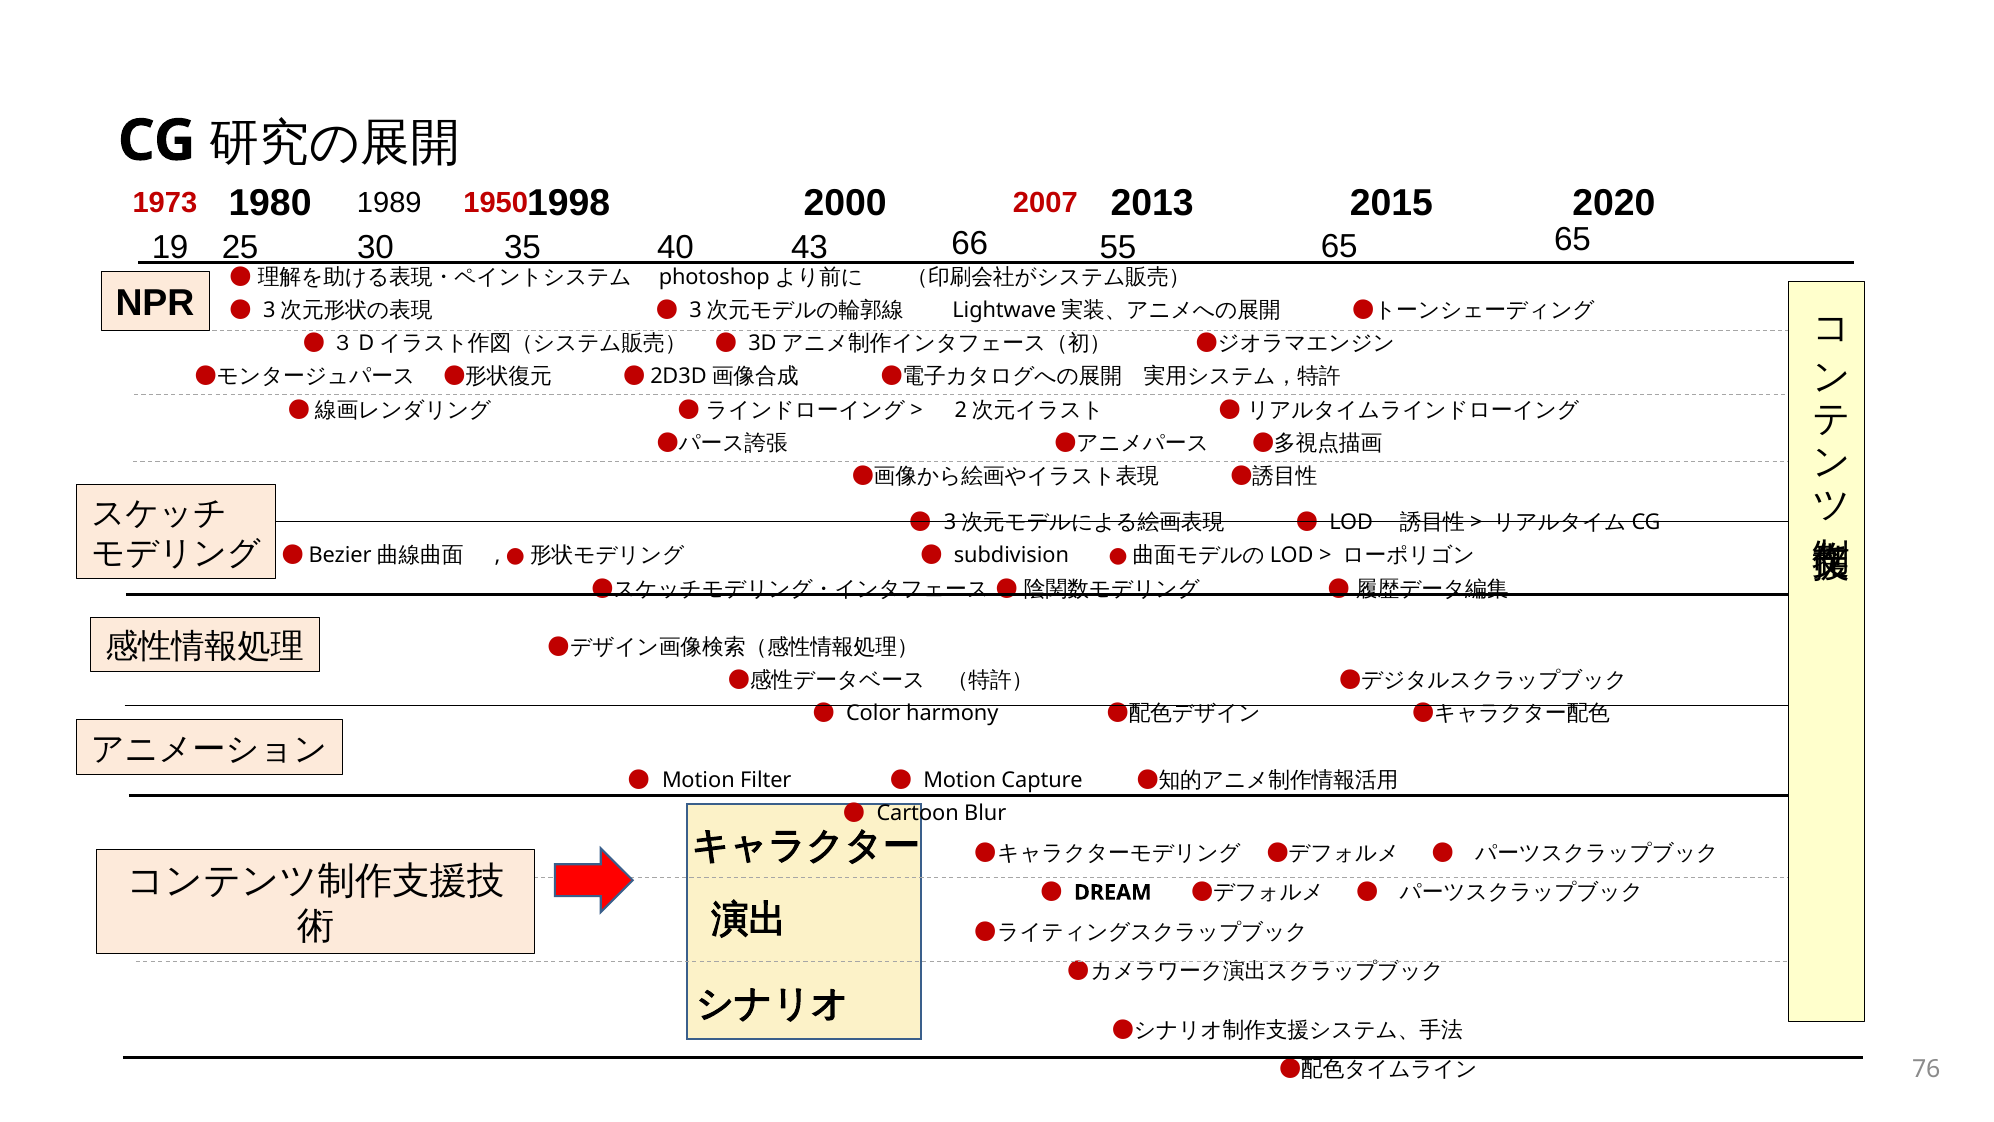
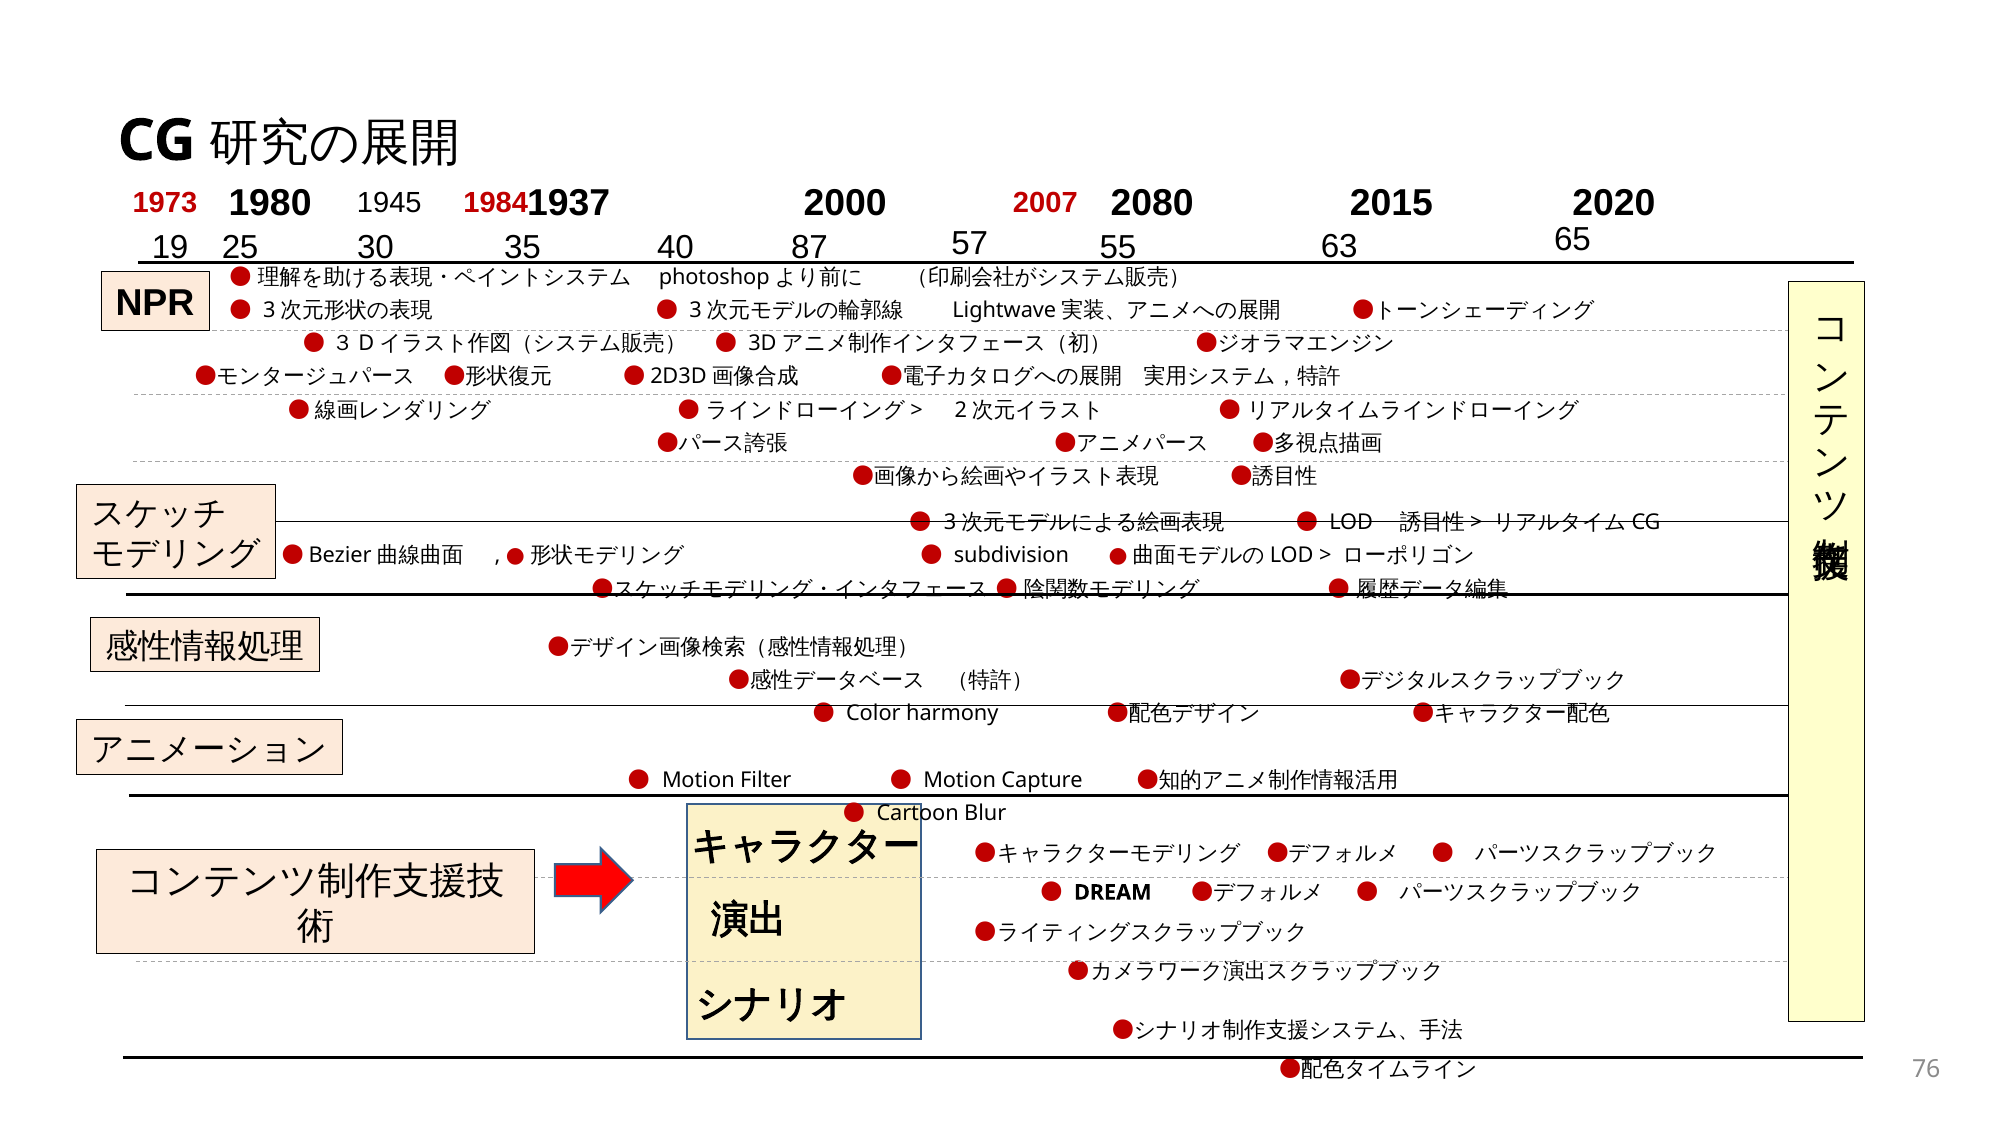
1998: 1998 -> 1937 (569, 203)
2013: 2013 -> 2080 (1152, 203)
1989: 1989 -> 1945 (389, 203)
1950: 1950 -> 1984 (496, 203)
43: 43 -> 87 (810, 247)
66: 66 -> 57 (970, 244)
25 65: 65 -> 63 (1339, 246)
